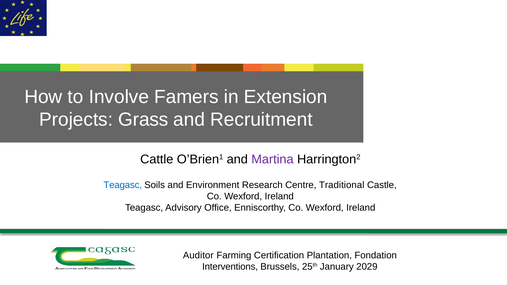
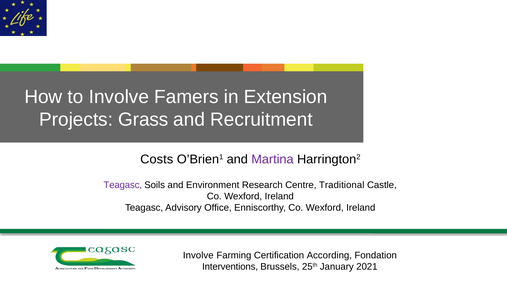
Cattle: Cattle -> Costs (157, 159)
Teagasc colour: blue -> purple (123, 185)
Auditor: Auditor -> Involve (198, 255)
Plantation: Plantation -> According (329, 255)
2029: 2029 -> 2021 (367, 267)
